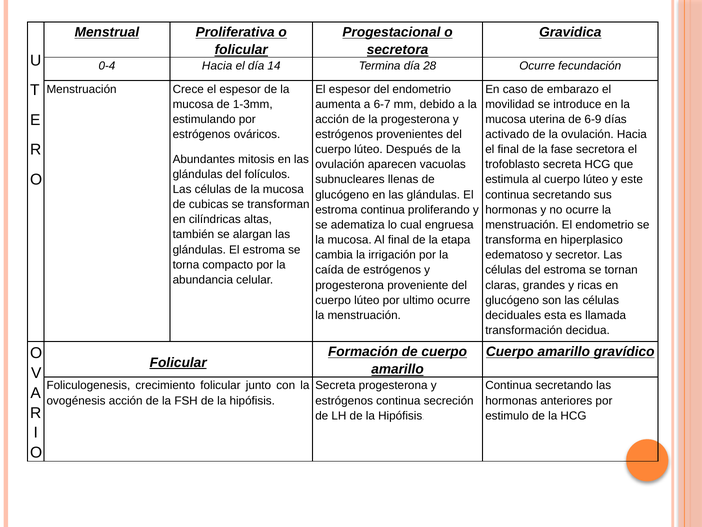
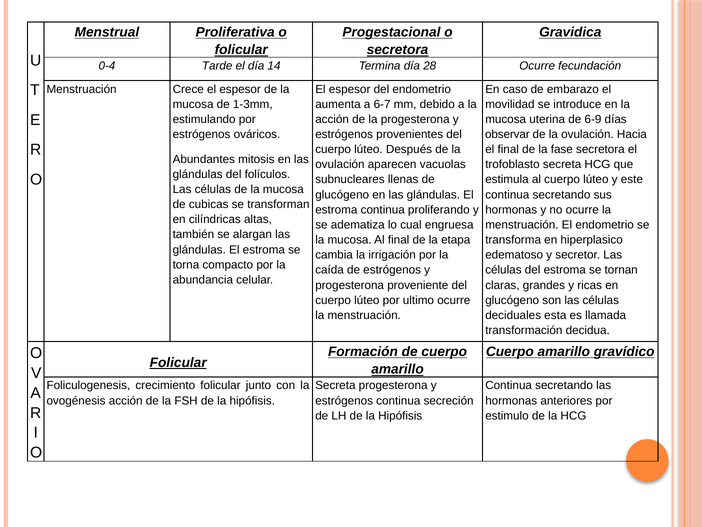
0-4 Hacia: Hacia -> Tarde (217, 66)
activado: activado -> observar (507, 134)
